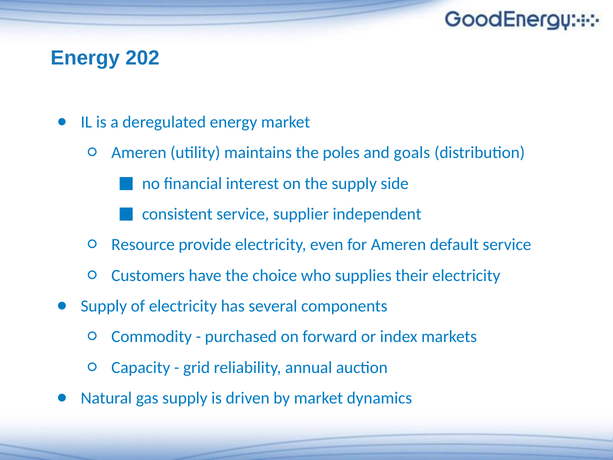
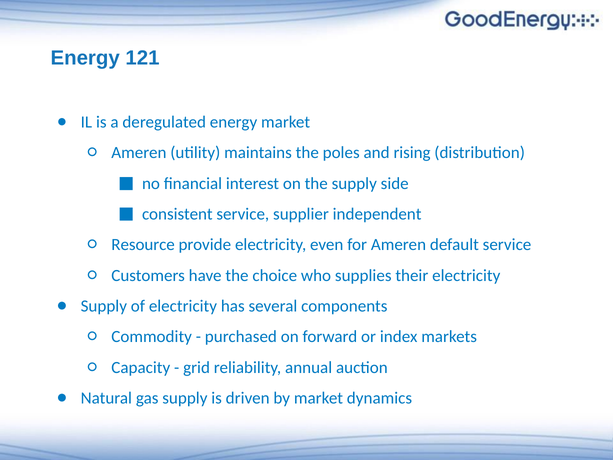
202: 202 -> 121 (143, 58)
goals: goals -> rising (412, 153)
